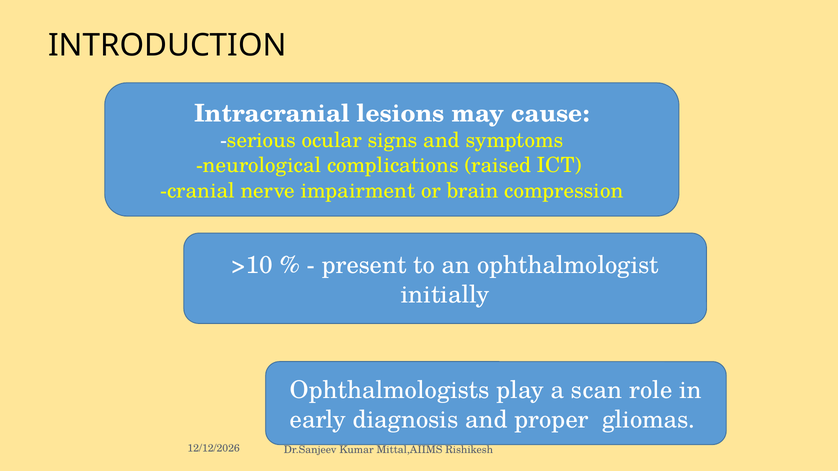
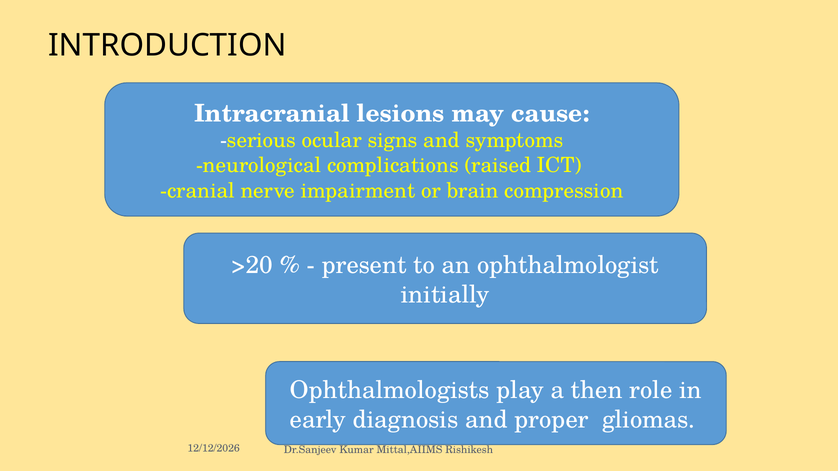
>10: >10 -> >20 (252, 266)
scan: scan -> then (597, 390)
